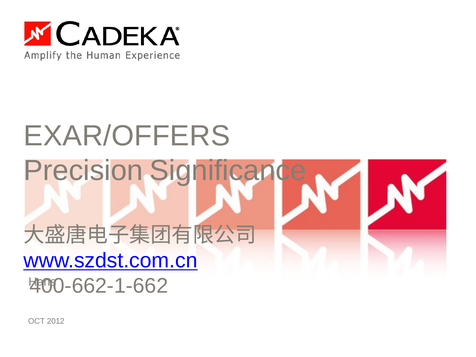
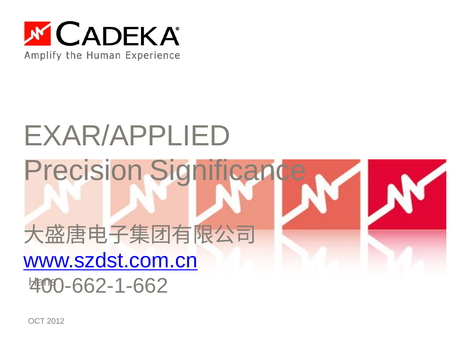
EXAR/OFFERS: EXAR/OFFERS -> EXAR/APPLIED (127, 136)
